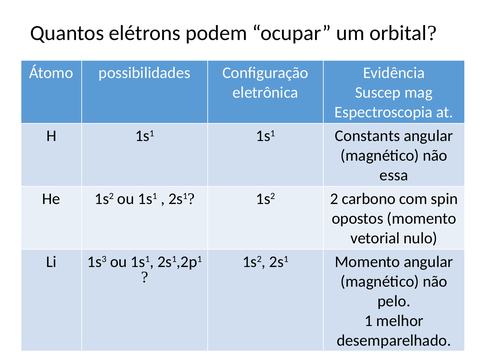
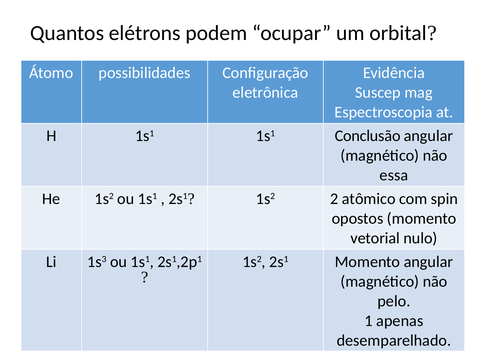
Constants: Constants -> Conclusão (368, 136)
carbono: carbono -> atômico (369, 199)
melhor: melhor -> apenas (400, 321)
